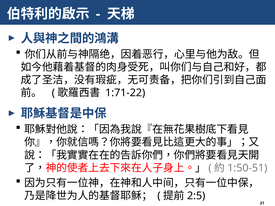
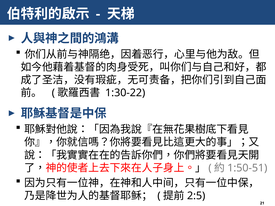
1:71-22: 1:71-22 -> 1:30-22 (125, 93)
